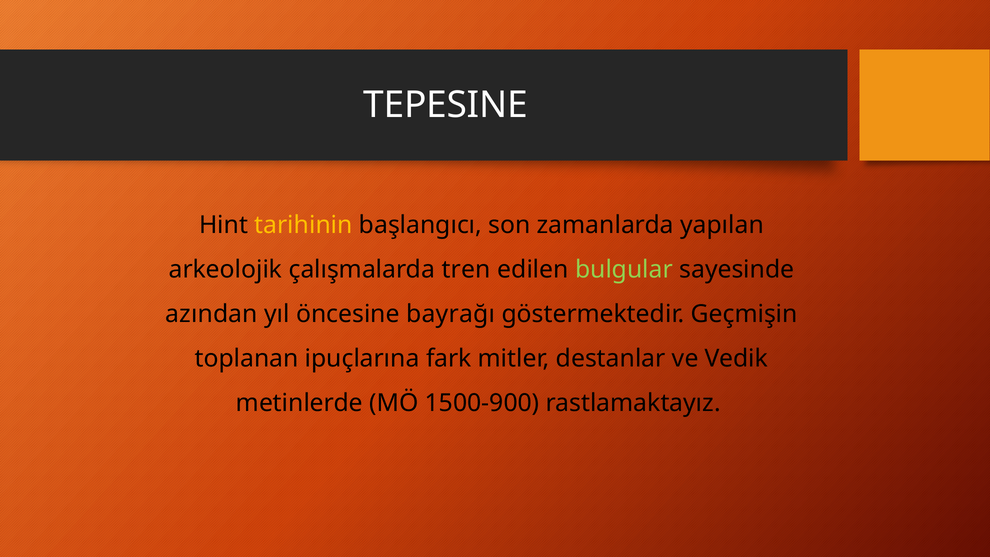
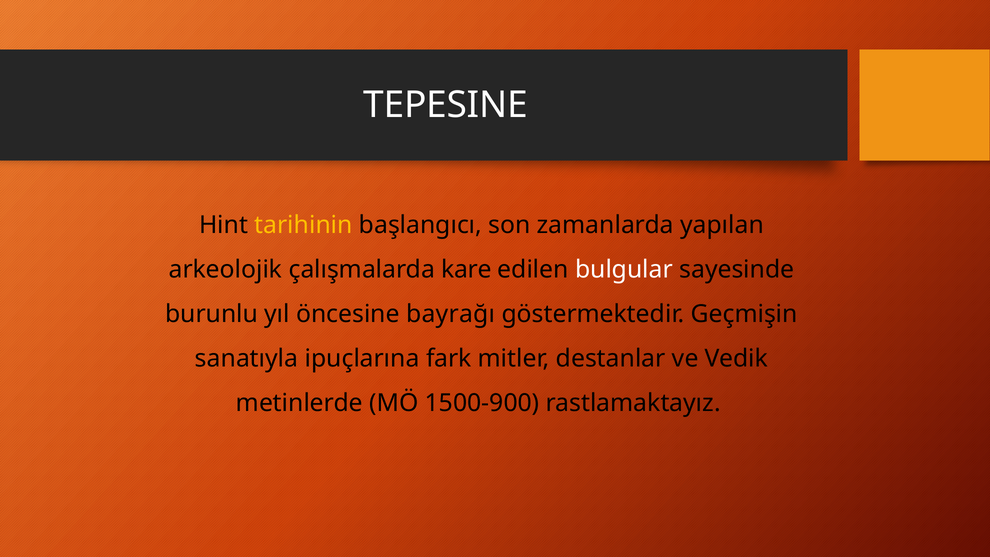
tren: tren -> kare (466, 269)
bulgular colour: light green -> white (624, 269)
azından: azından -> burunlu (212, 314)
toplanan: toplanan -> sanatıyla (247, 359)
